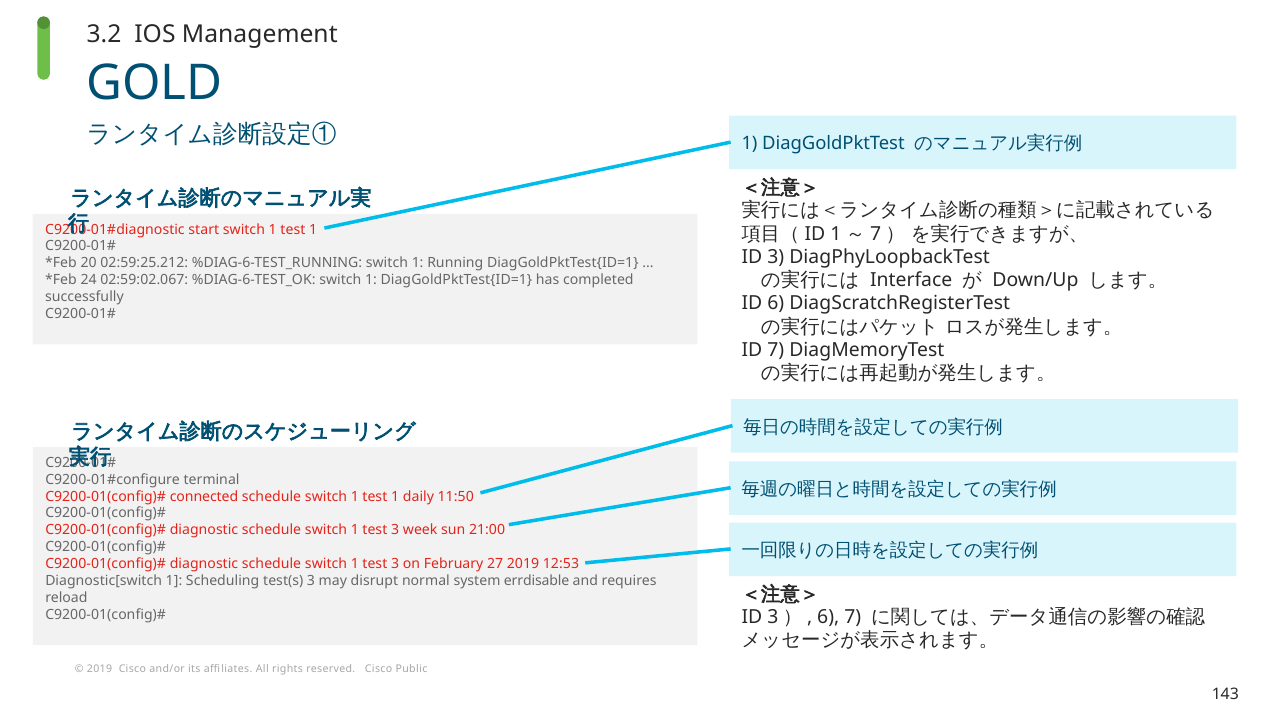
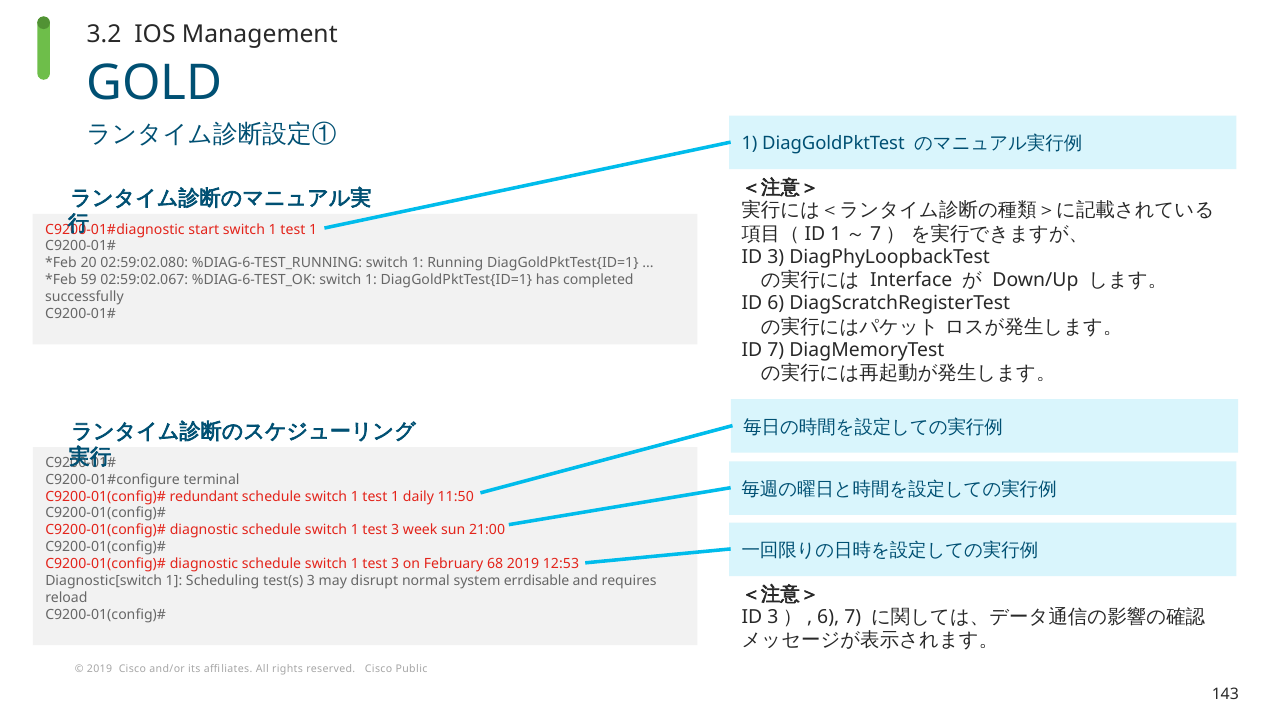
02:59:25.212: 02:59:25.212 -> 02:59:02.080 (144, 263)
24: 24 -> 59 (89, 280)
connected: connected -> redundant (204, 497)
27: 27 -> 68 (495, 564)
